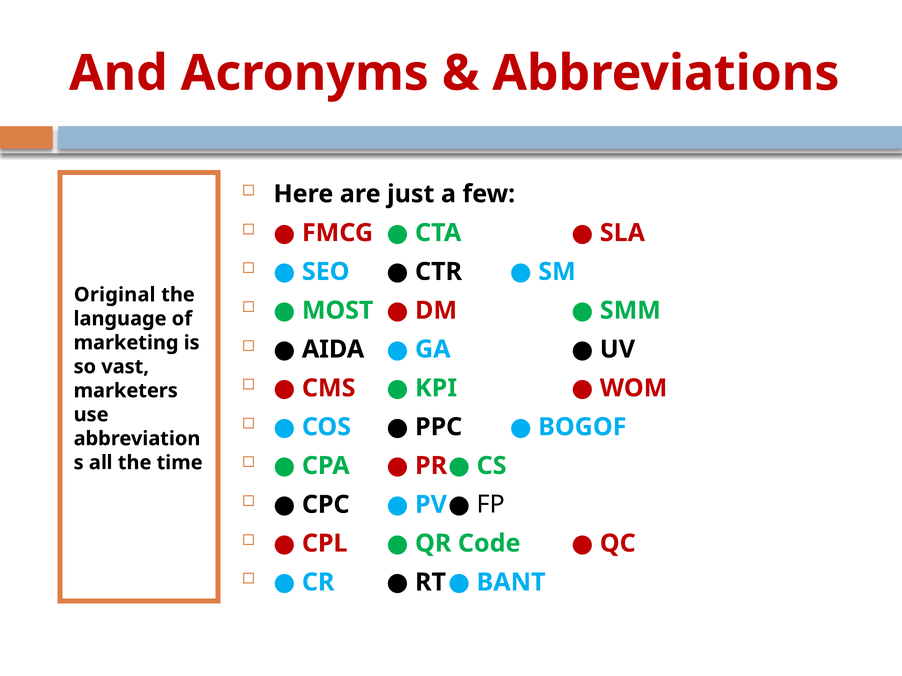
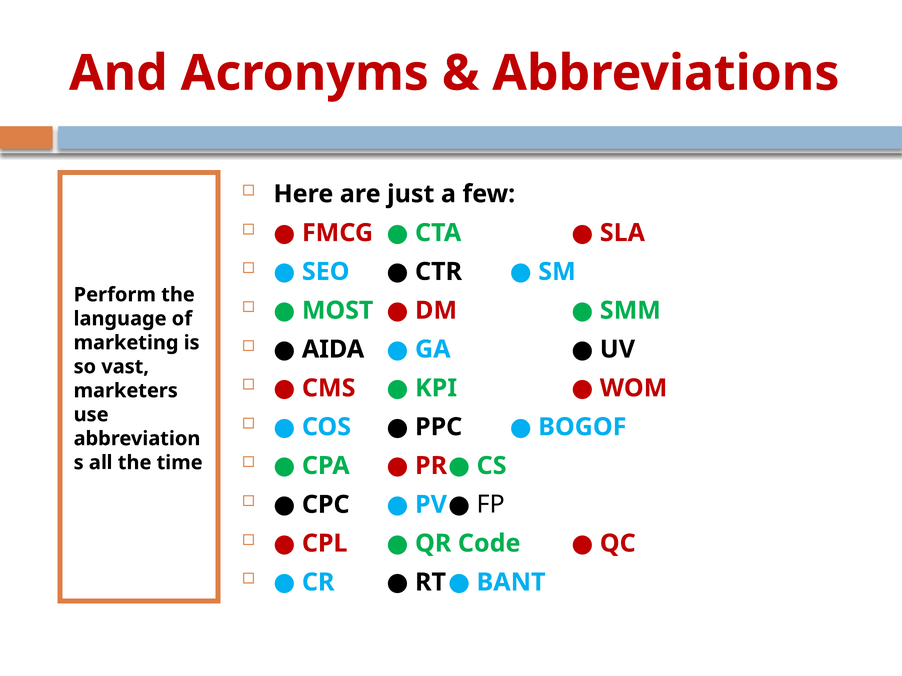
Original: Original -> Perform (115, 295)
